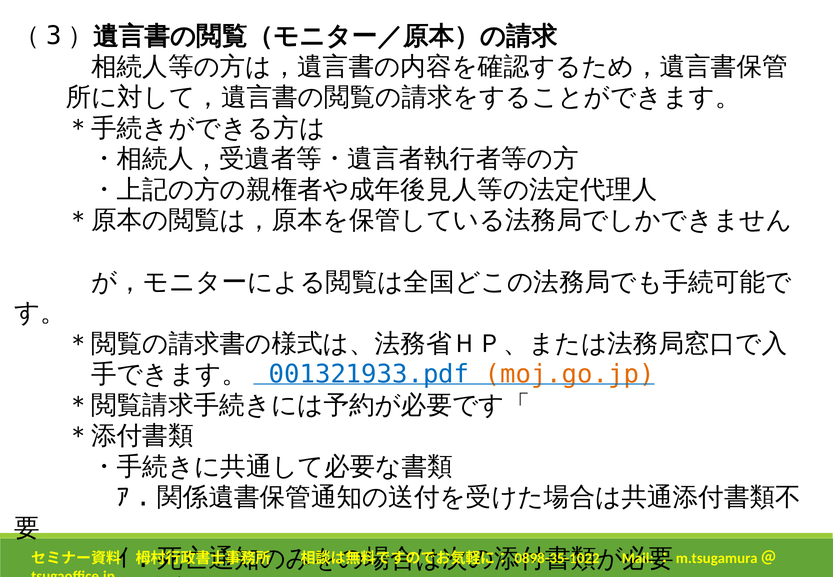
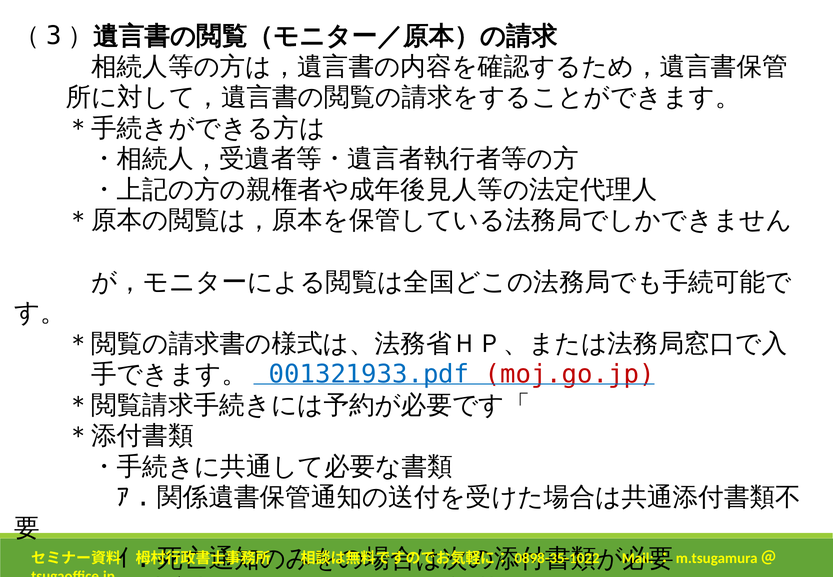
moj.go.jp colour: orange -> red (570, 374)
